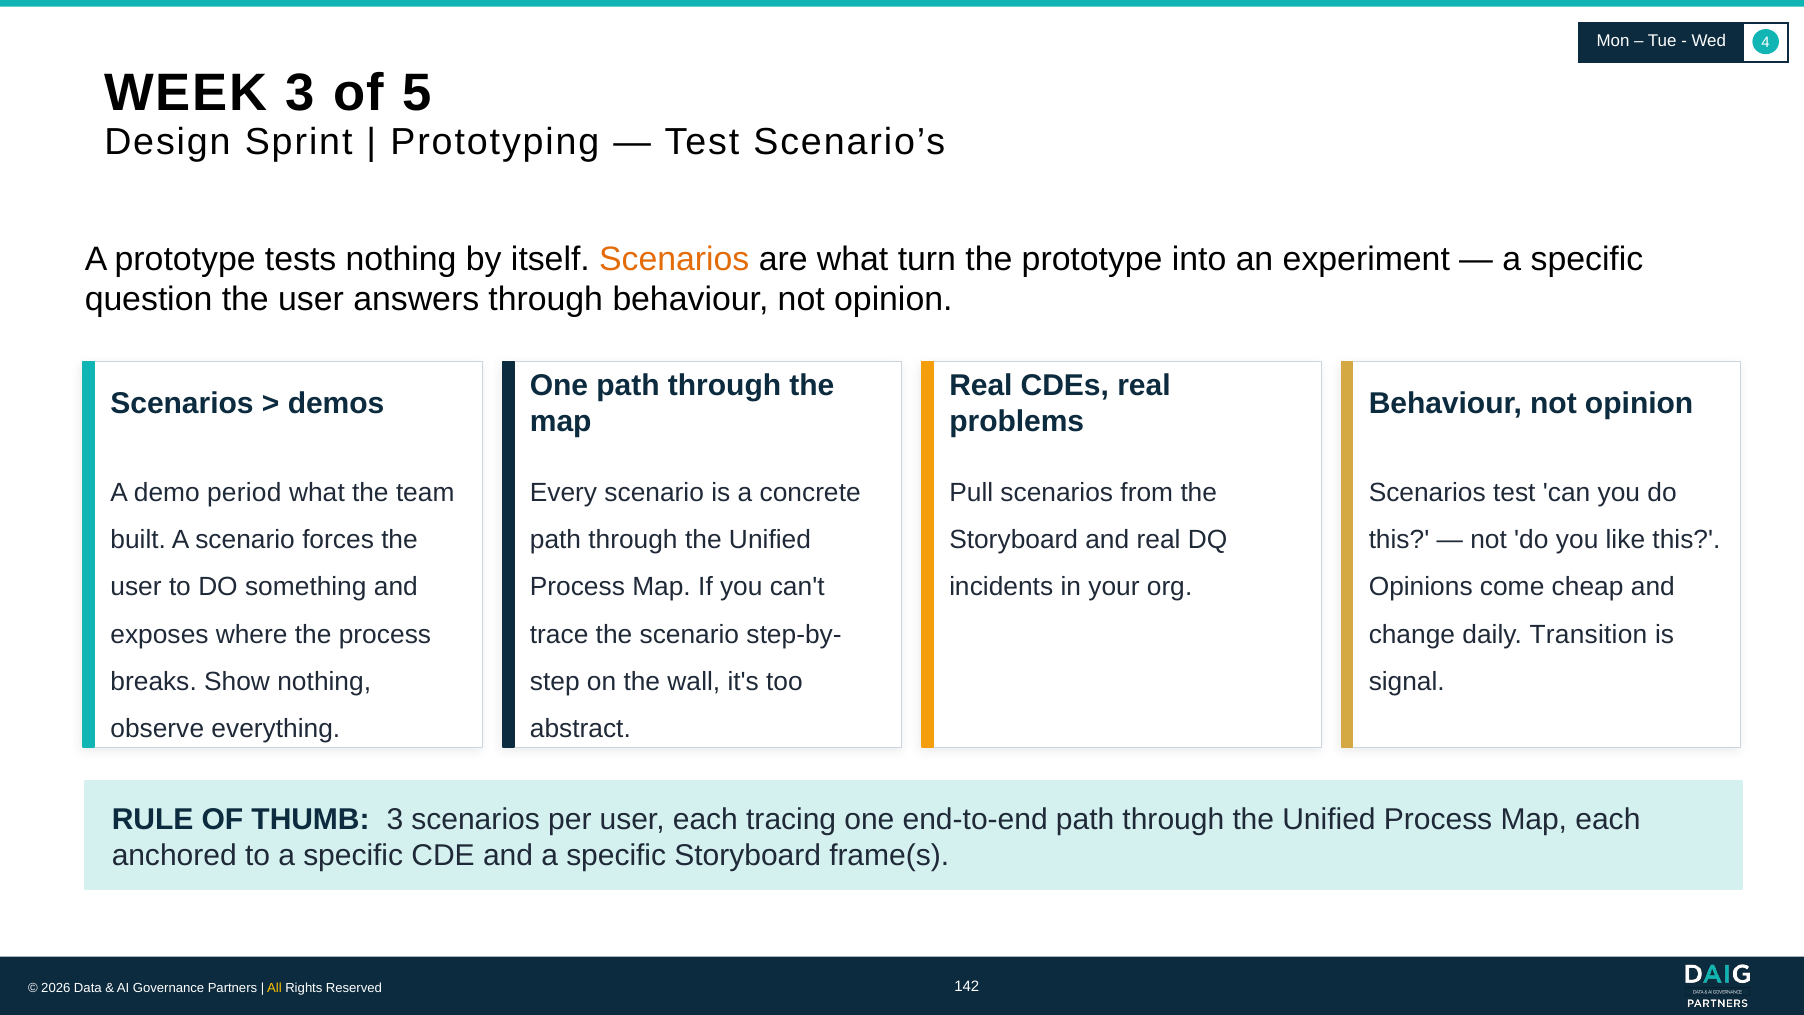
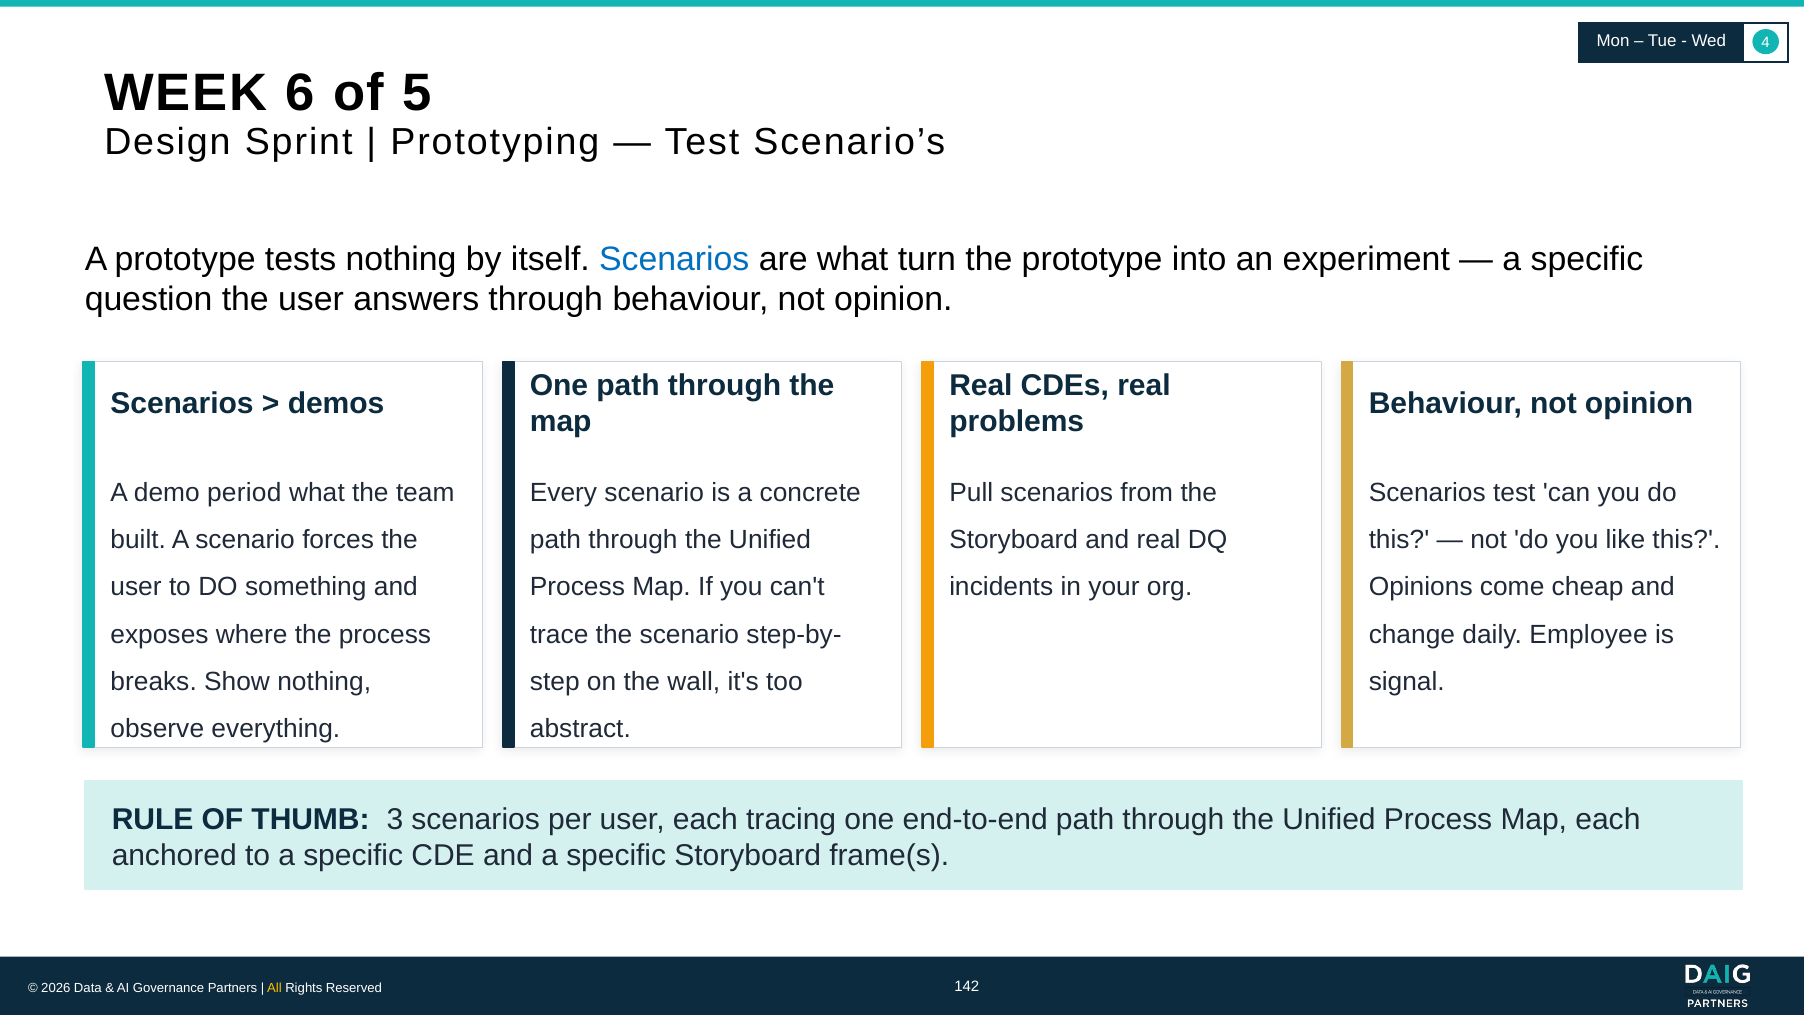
WEEK 3: 3 -> 6 (300, 93)
Scenarios colour: orange -> blue (674, 259)
Transition: Transition -> Employee (1588, 634)
